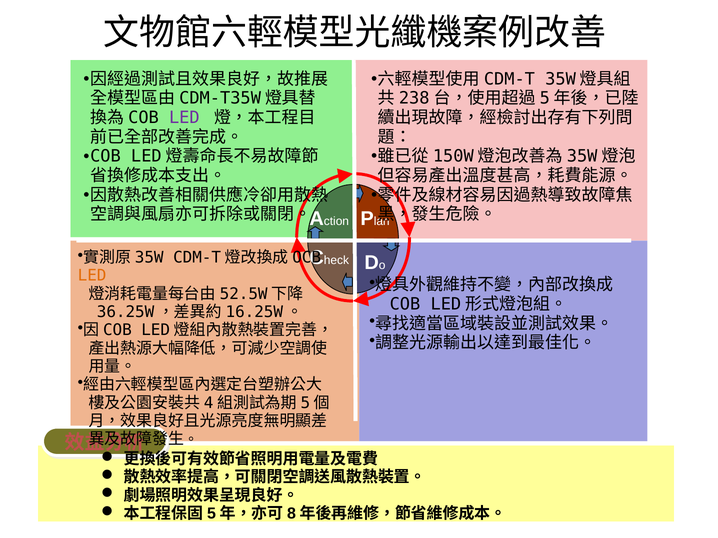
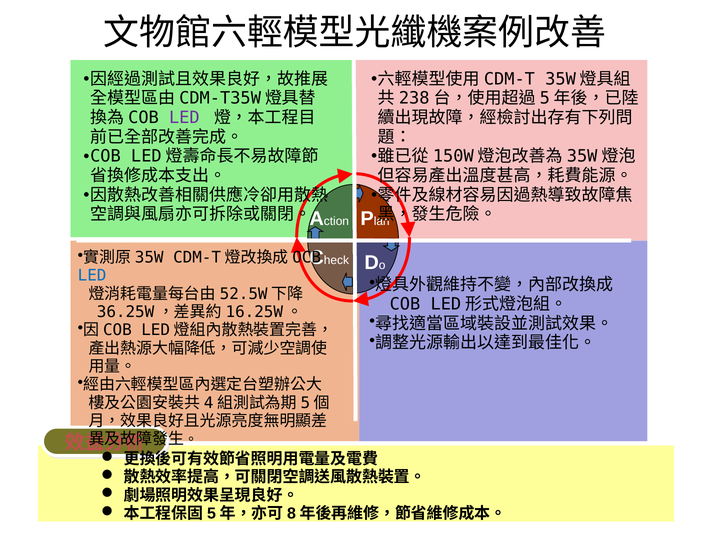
LED colour: orange -> blue (92, 276)
